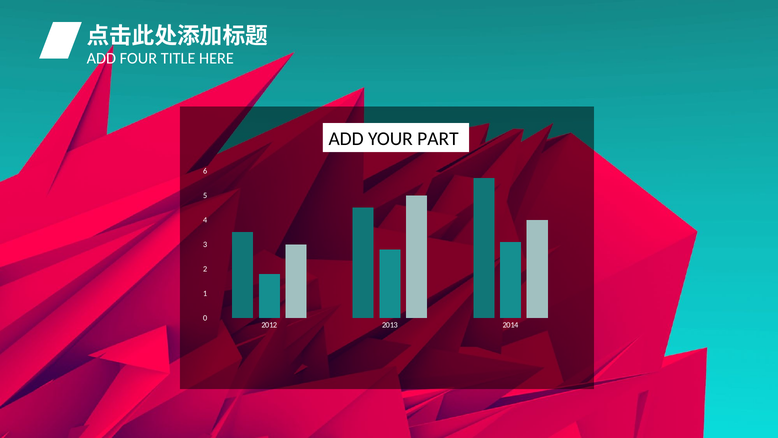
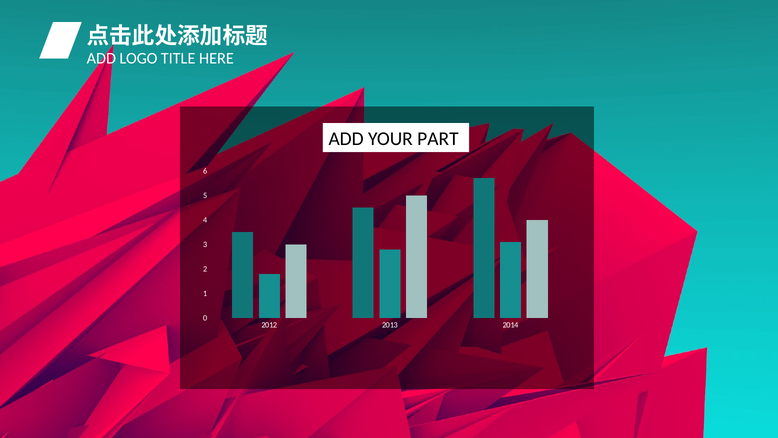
FOUR: FOUR -> LOGO (138, 58)
